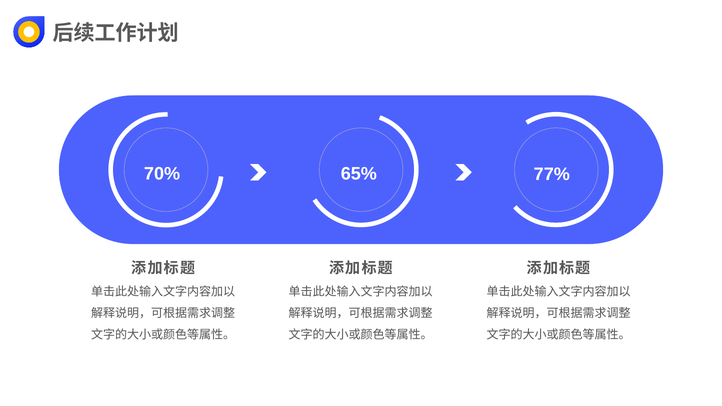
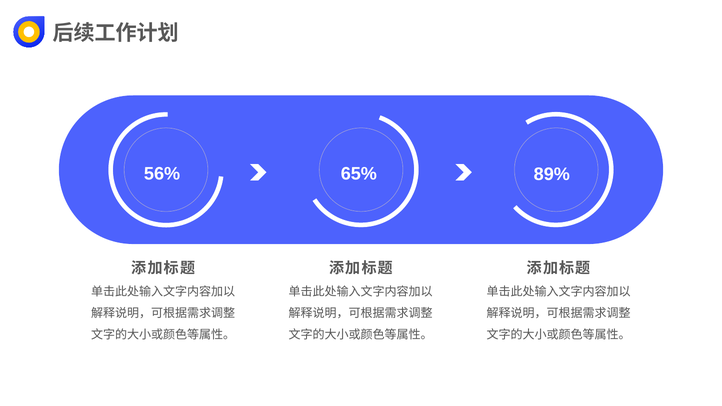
70%: 70% -> 56% (162, 174)
77%: 77% -> 89% (552, 174)
